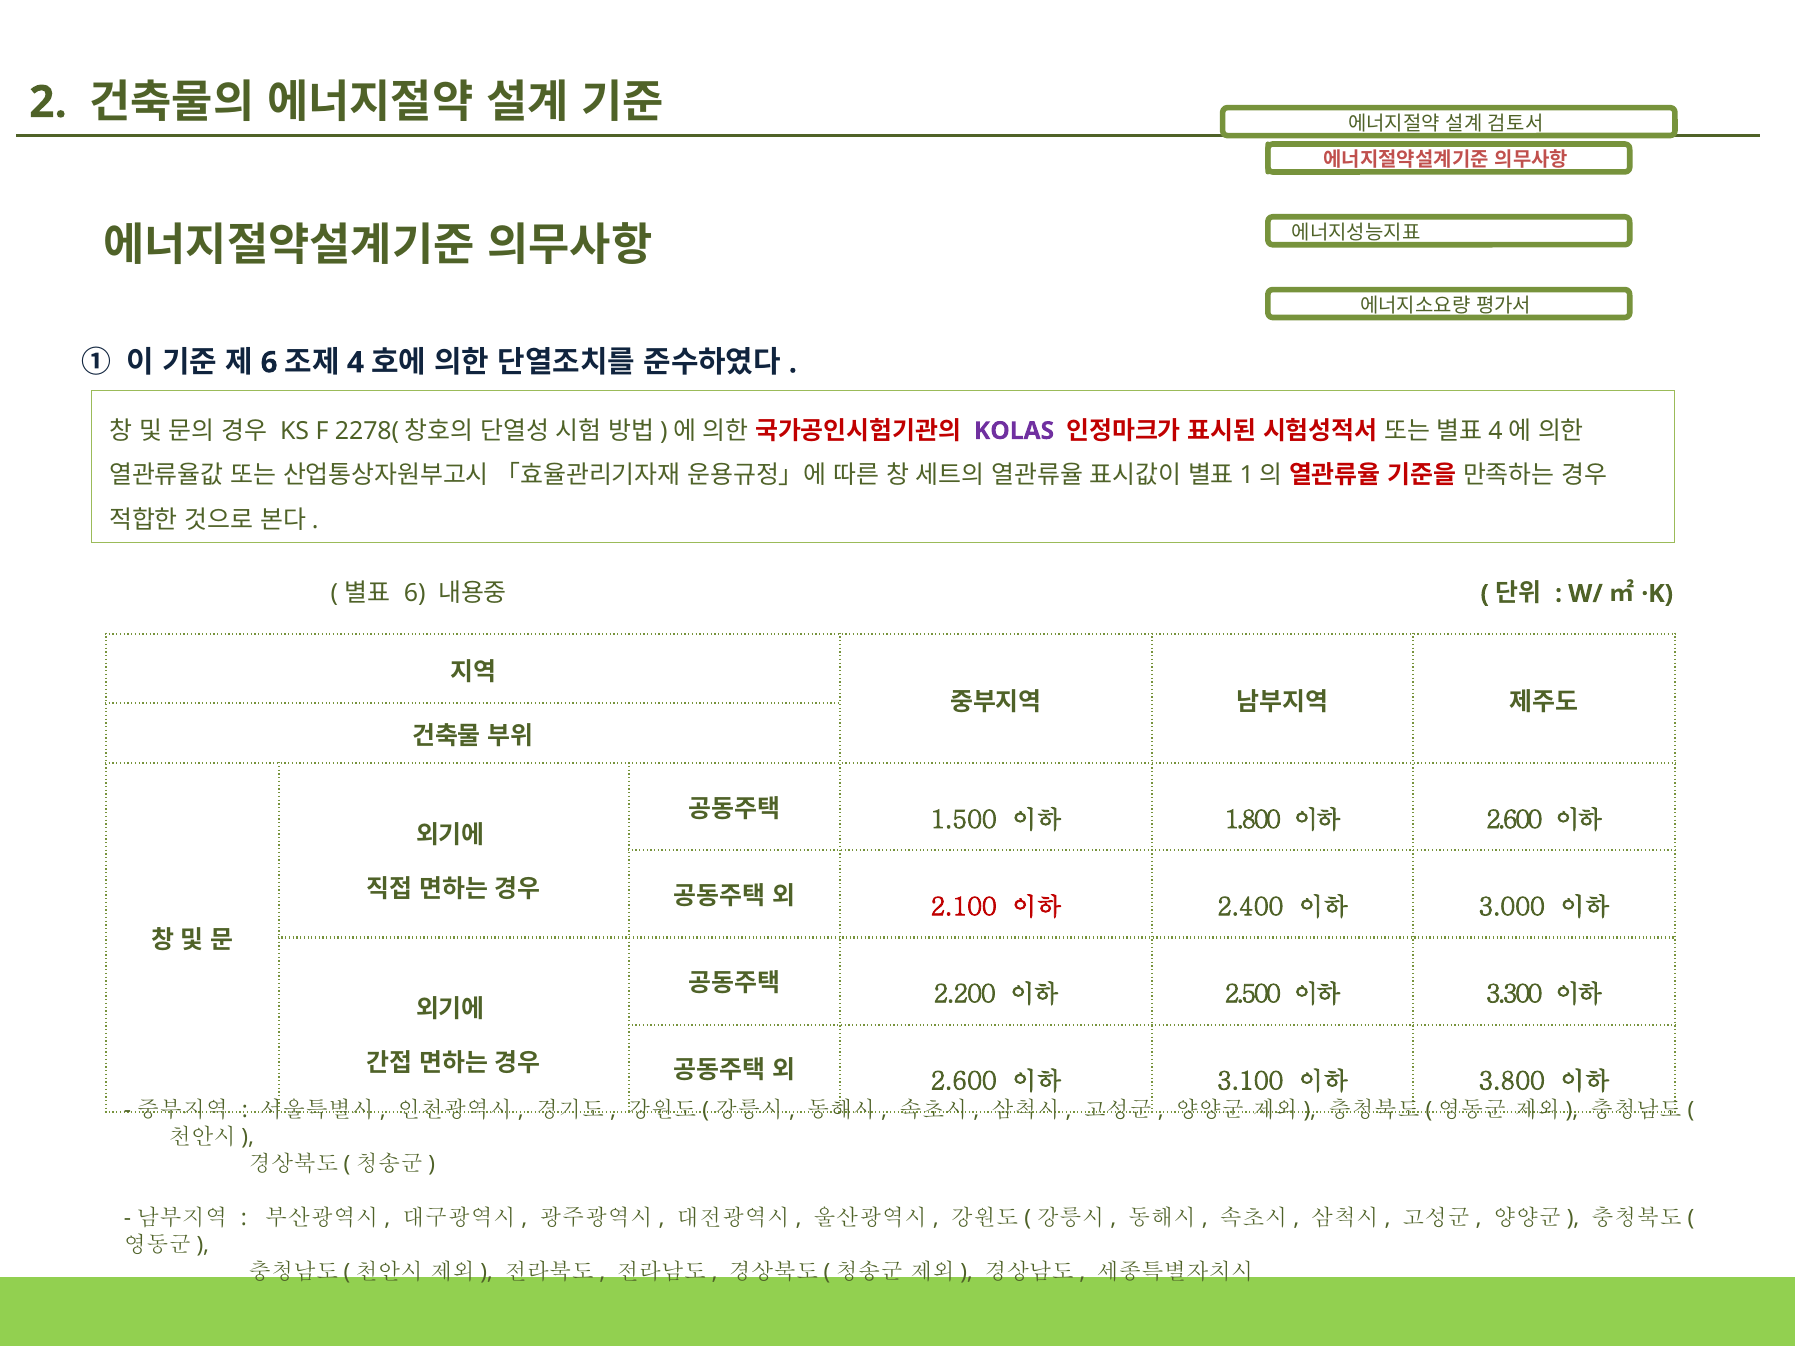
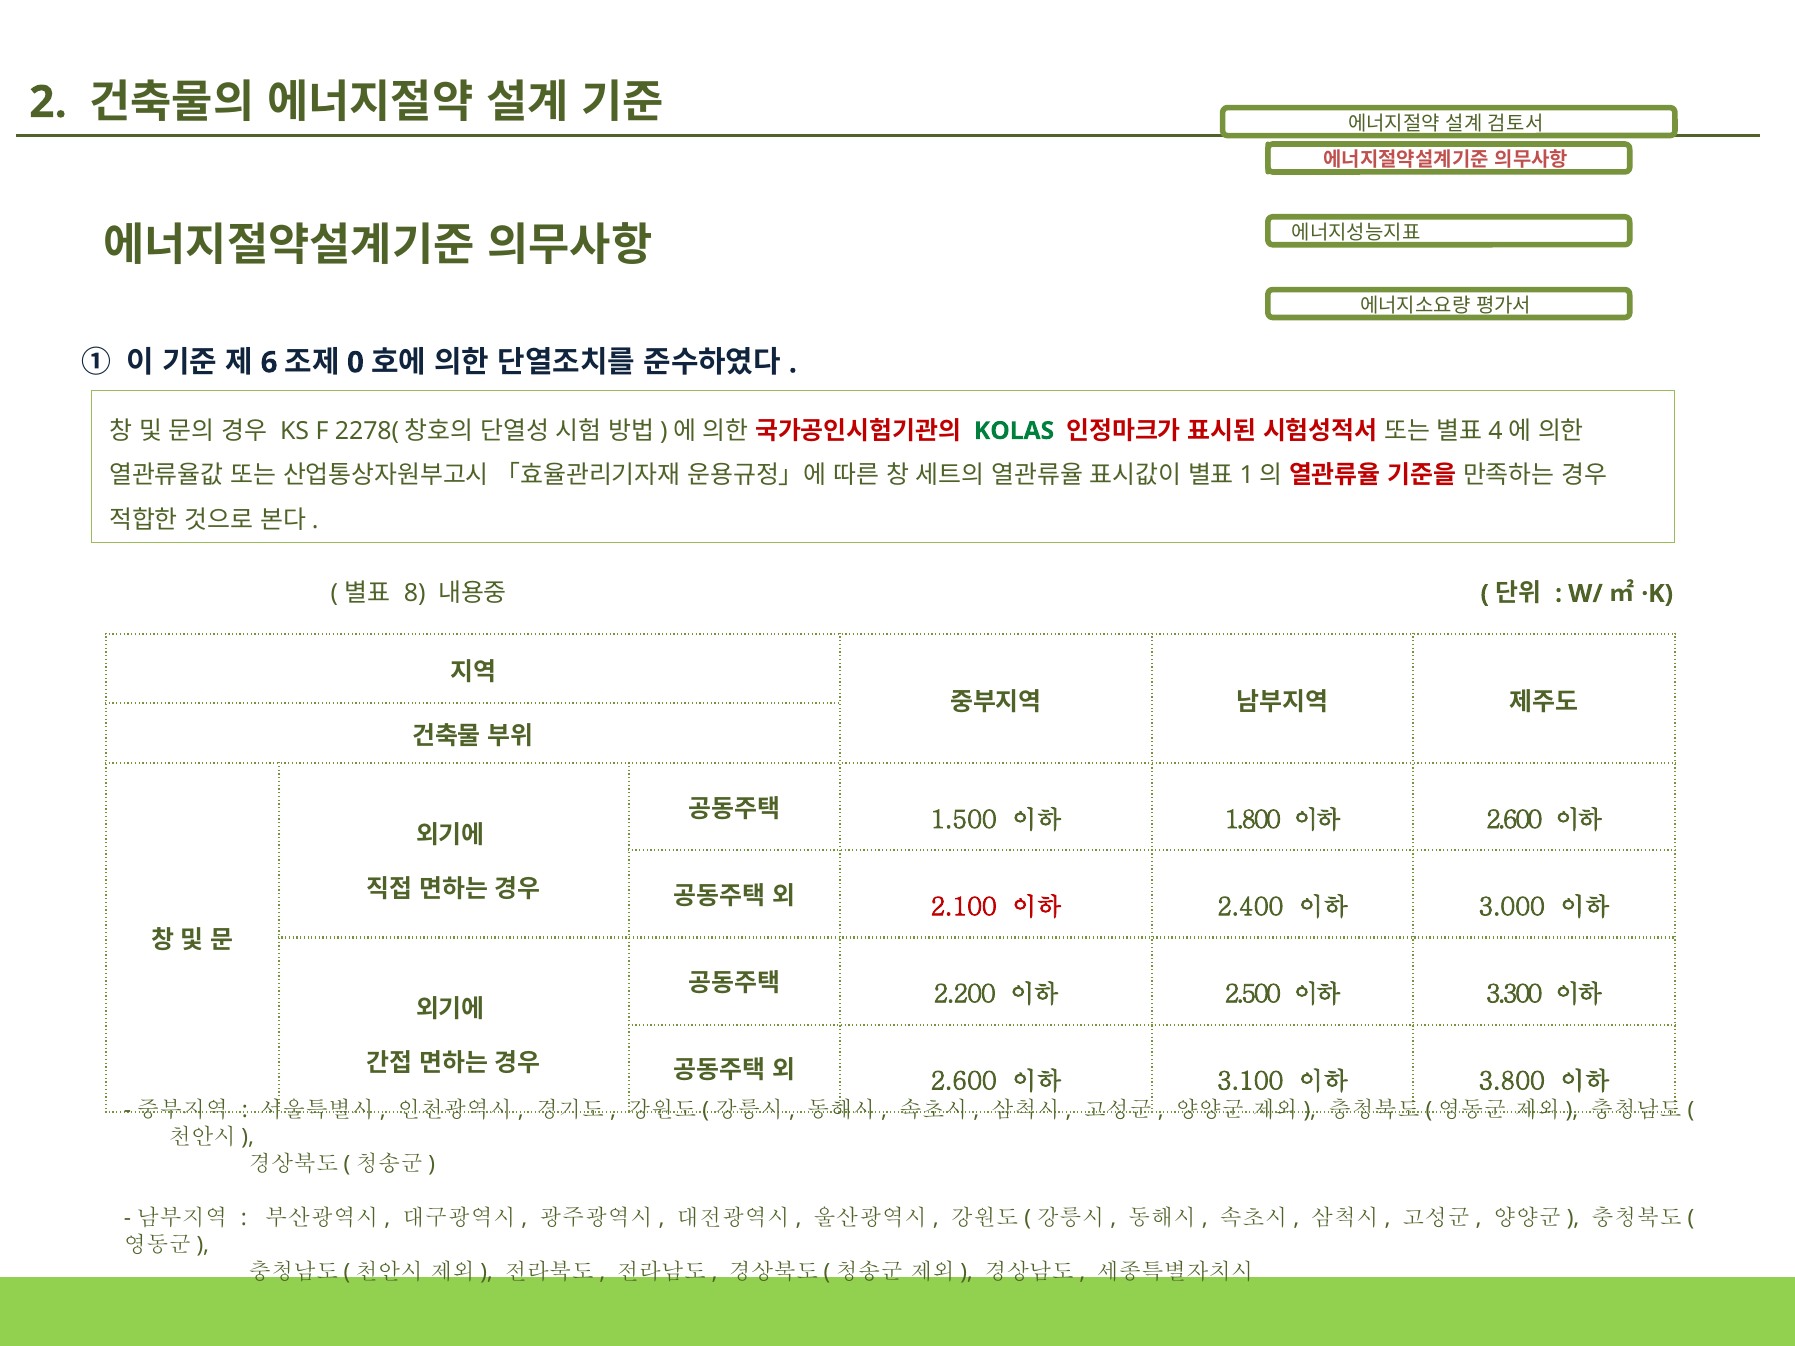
4: 4 -> 0 (355, 363)
KOLAS colour: purple -> green (1014, 431)
6: 6 -> 8 (415, 594)
